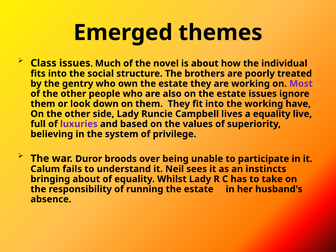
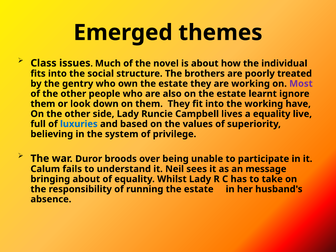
estate issues: issues -> learnt (263, 94)
luxuries colour: purple -> blue (79, 124)
instincts: instincts -> message (266, 169)
